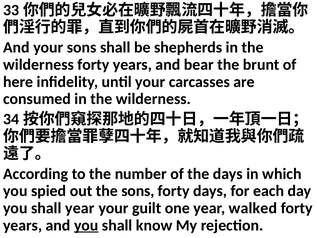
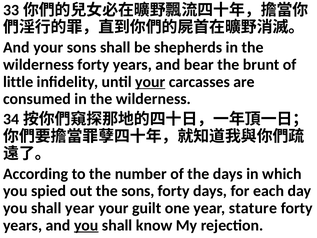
here: here -> little (18, 82)
your underline: none -> present (150, 82)
walked: walked -> stature (253, 208)
